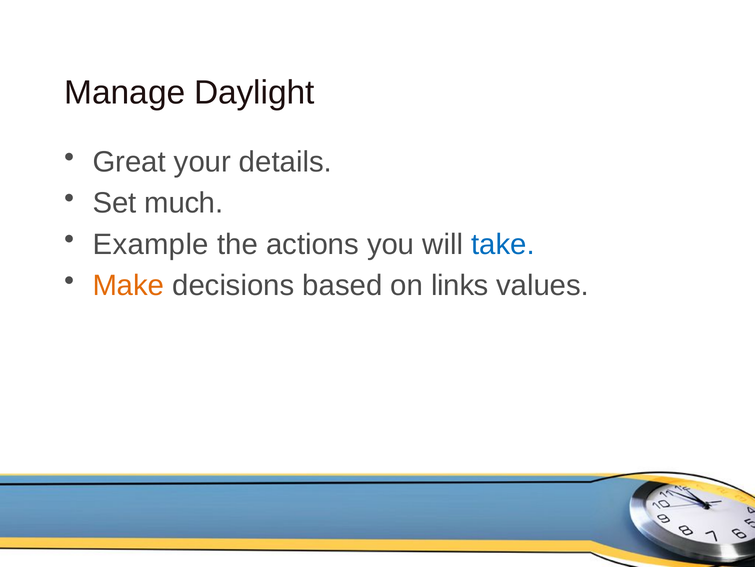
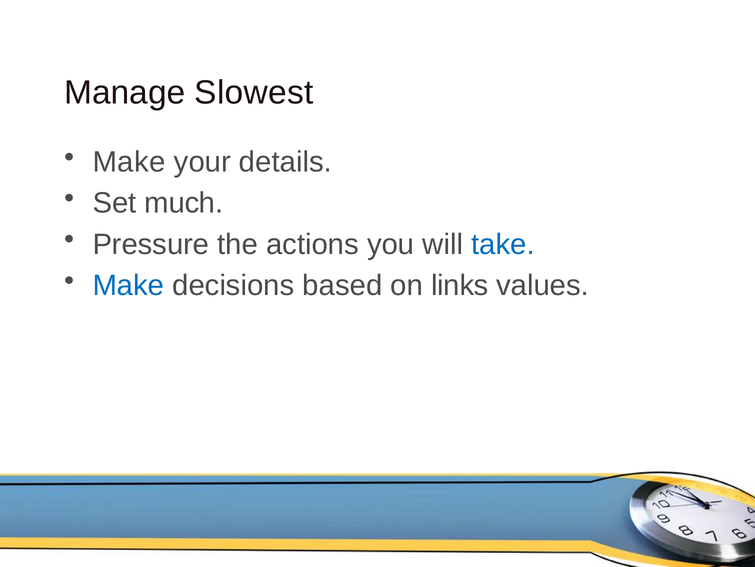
Daylight: Daylight -> Slowest (254, 92)
Great: Great -> Make (129, 162)
Example: Example -> Pressure (151, 244)
Make colour: orange -> blue (128, 285)
